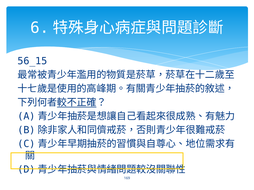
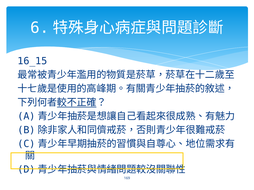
56_15: 56_15 -> 16_15 (32, 61)
